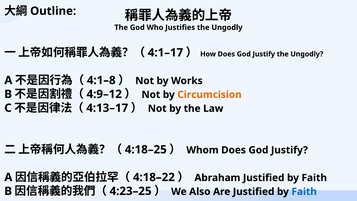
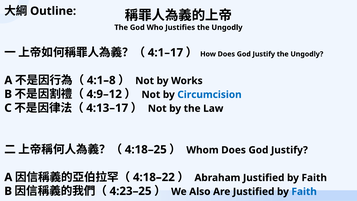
Circumcision colour: orange -> blue (209, 95)
